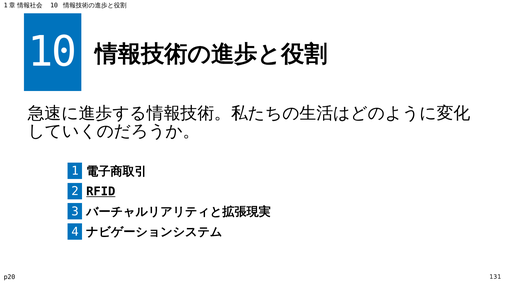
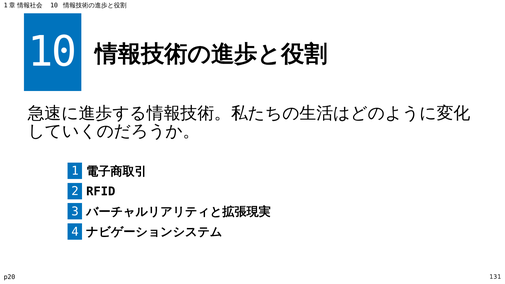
RFID underline: present -> none (101, 191)
